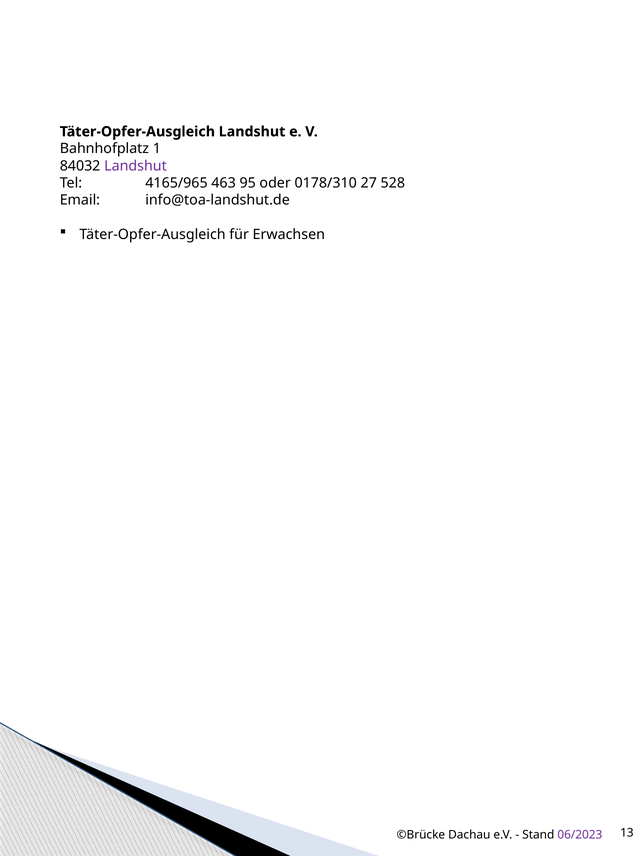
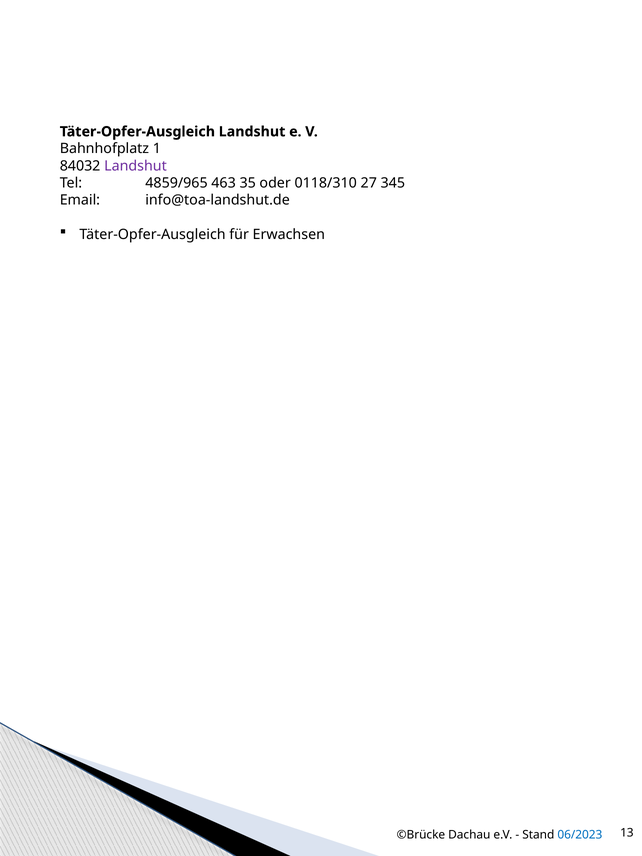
4165/965: 4165/965 -> 4859/965 (177, 183)
95: 95 -> 35 (248, 183)
0178/310: 0178/310 -> 0118/310 (326, 183)
528: 528 -> 345 (393, 183)
06/2023 colour: purple -> blue (580, 835)
